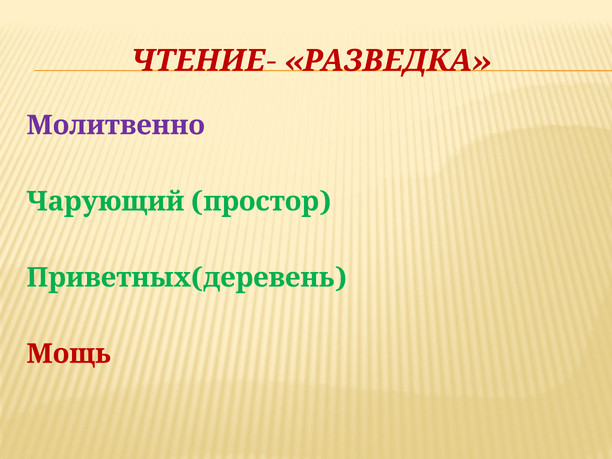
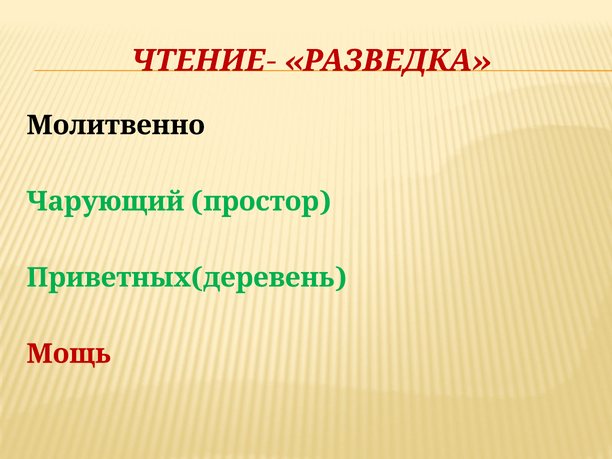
Молитвенно colour: purple -> black (116, 125)
